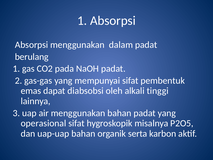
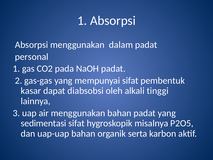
berulang: berulang -> personal (32, 57)
emas: emas -> kasar (31, 91)
operasional: operasional -> sedimentasi (44, 123)
